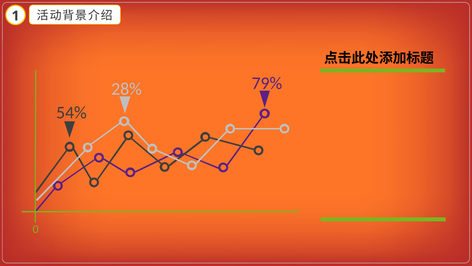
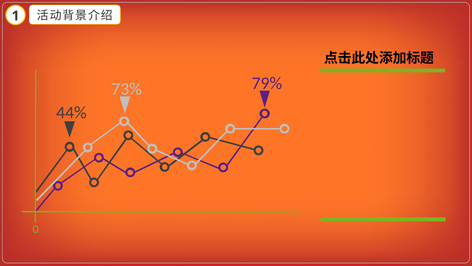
28%: 28% -> 73% (126, 89)
54%: 54% -> 44% (71, 113)
